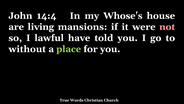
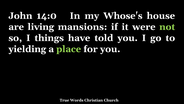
14:4: 14:4 -> 14:0 (47, 16)
not colour: pink -> light green (167, 27)
lawful: lawful -> things (49, 38)
without: without -> yielding (27, 49)
